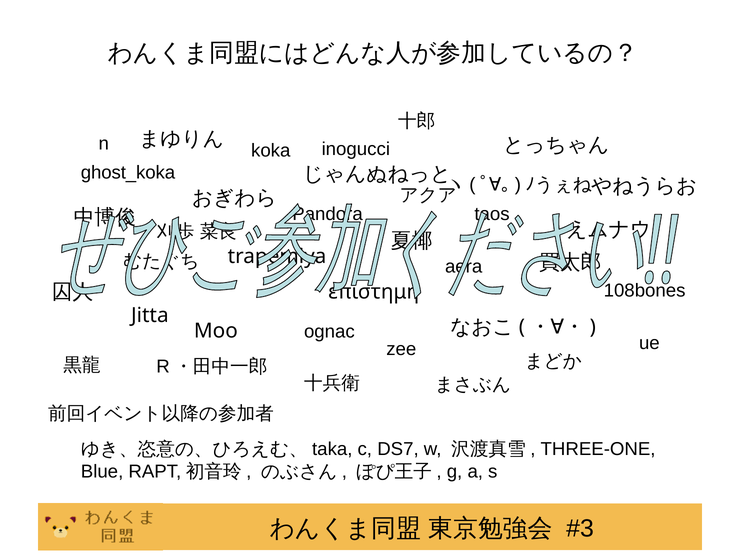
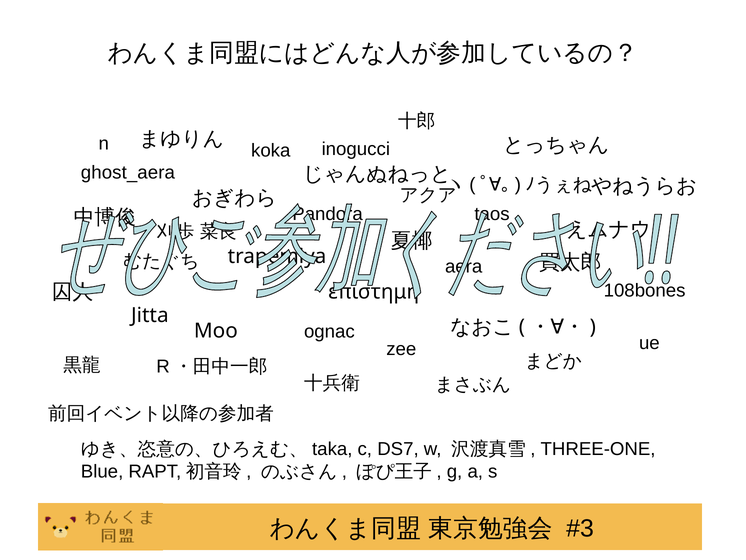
ghost_koka: ghost_koka -> ghost_aera (128, 173)
